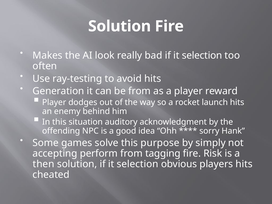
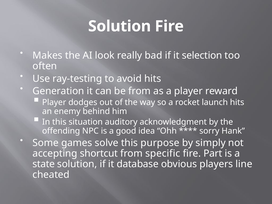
perform: perform -> shortcut (99, 153)
tagging: tagging -> specific (163, 153)
Risk: Risk -> Part (213, 153)
then: then -> state (44, 164)
solution if it selection: selection -> database (138, 164)
players hits: hits -> line (244, 164)
